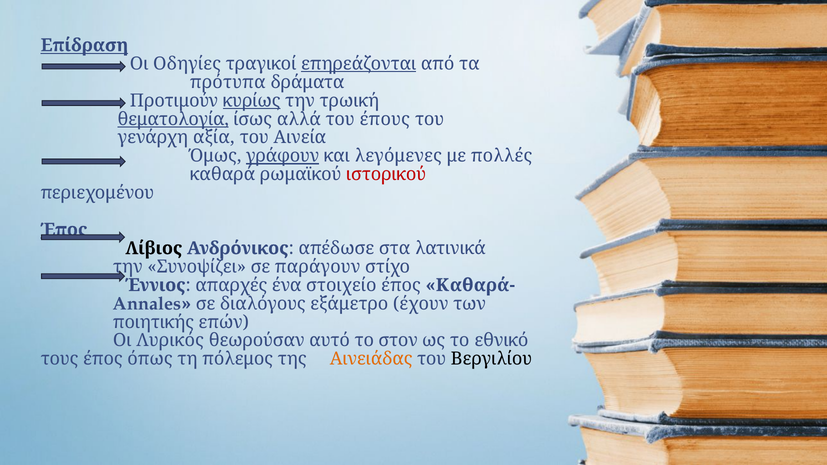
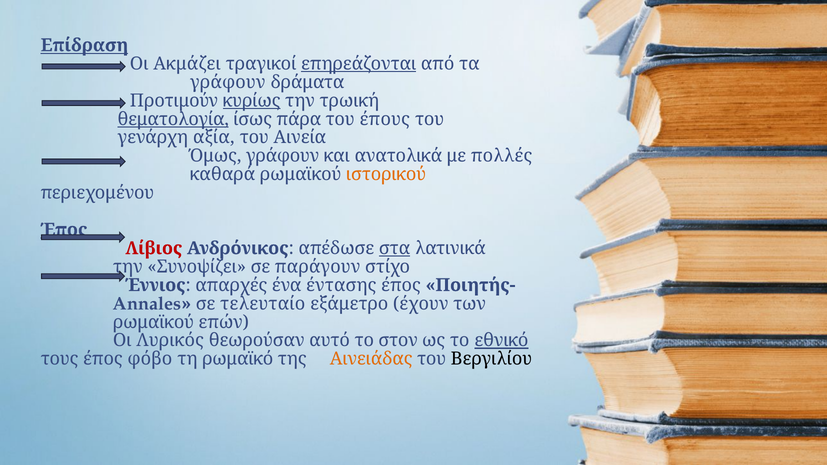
Οδηγίες: Οδηγίες -> Ακμάζει (187, 64)
πρότυπα: πρότυπα -> γράφουν (228, 82)
αλλά: αλλά -> πάρα (299, 119)
γράφουν underline: present -> none (283, 156)
λεγόμενες: λεγόμενες -> ανατολικά (398, 156)
ιστορικού colour: red -> orange (386, 175)
Λίβιος colour: black -> red (154, 248)
στα underline: none -> present (395, 248)
στοιχείο: στοιχείο -> έντασης (341, 285)
Καθαρά-: Καθαρά- -> Ποιητής- (470, 285)
διαλόγους: διαλόγους -> τελευταίο (263, 304)
ποιητικής: ποιητικής -> ρωμαϊκού (153, 322)
εθνικό underline: none -> present (501, 341)
όπως: όπως -> φόβο (150, 359)
πόλεμος: πόλεμος -> ρωμαϊκό (238, 359)
